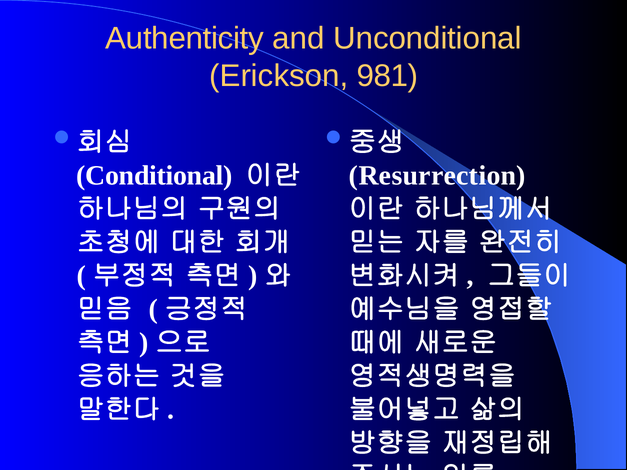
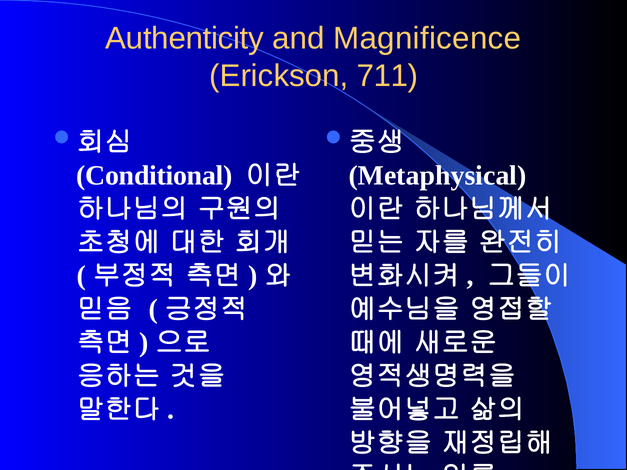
Unconditional: Unconditional -> Magnificence (427, 38)
981: 981 -> 711 (387, 76)
Resurrection: Resurrection -> Metaphysical (438, 175)
